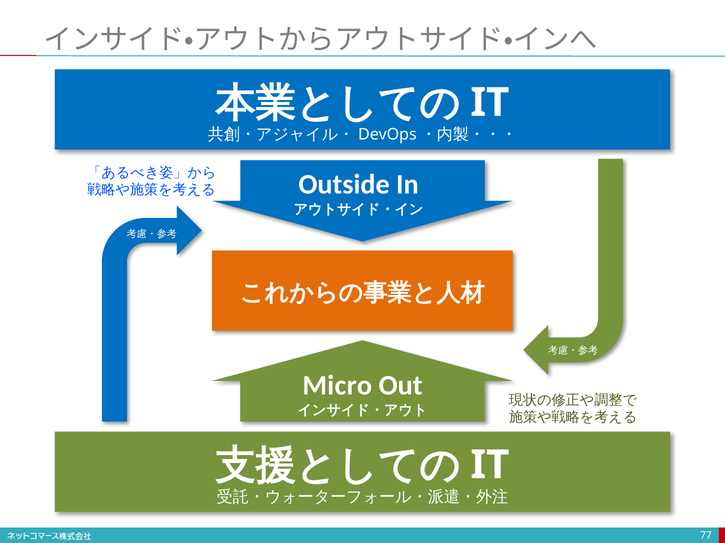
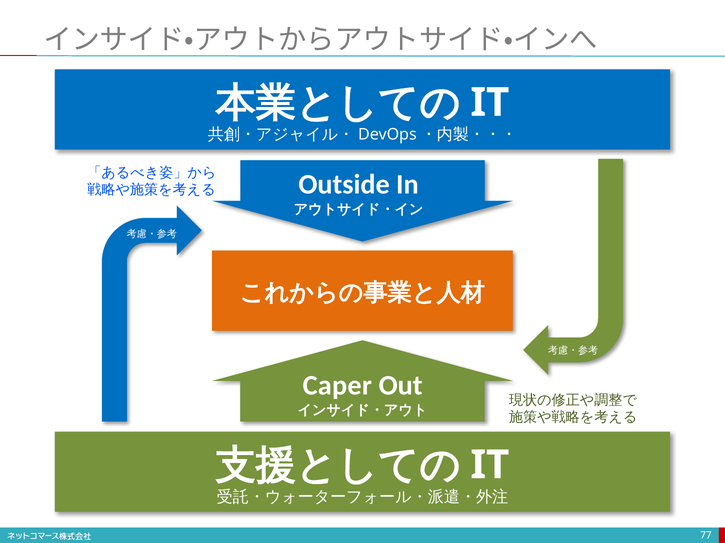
Micro: Micro -> Caper (337, 386)
